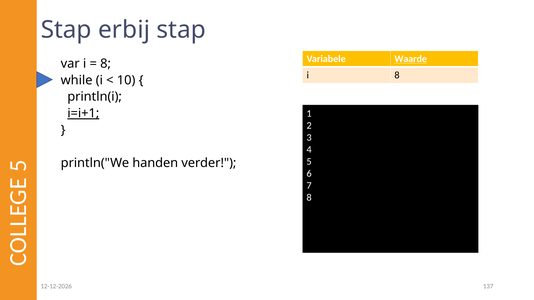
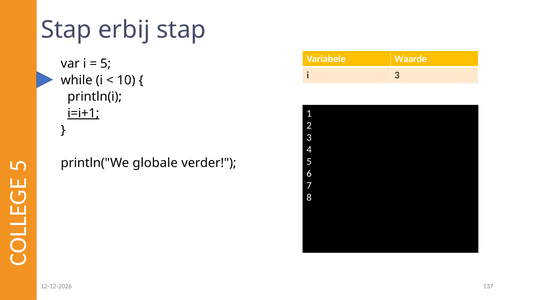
Waarde underline: present -> none (411, 59)
8: 8 -> 5 (106, 64)
i 8: 8 -> 3 (397, 75)
handen: handen -> globale (155, 163)
